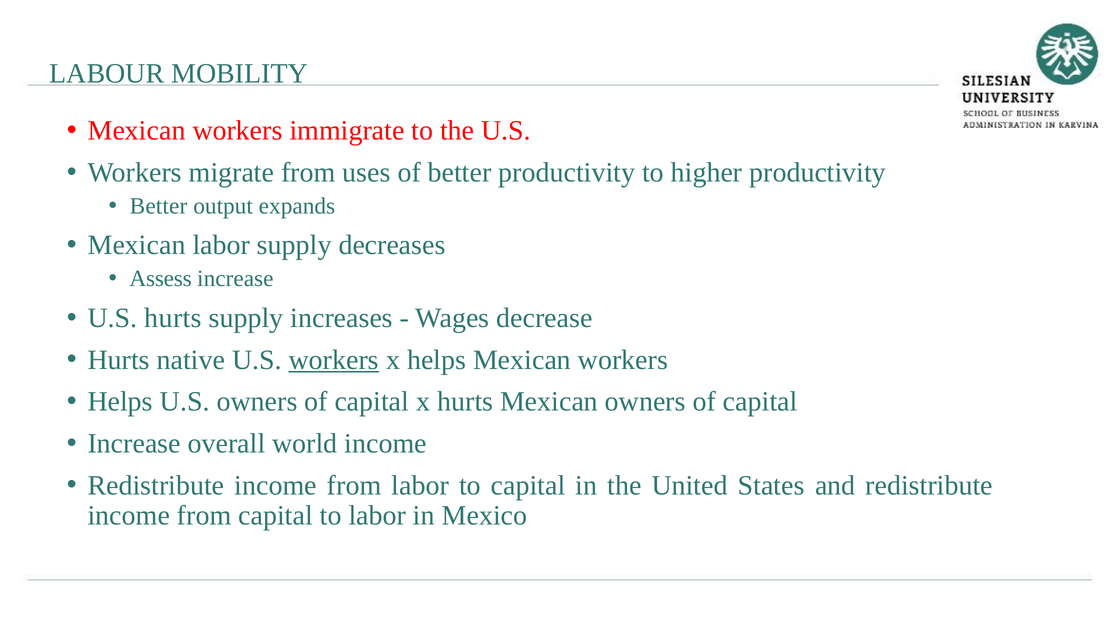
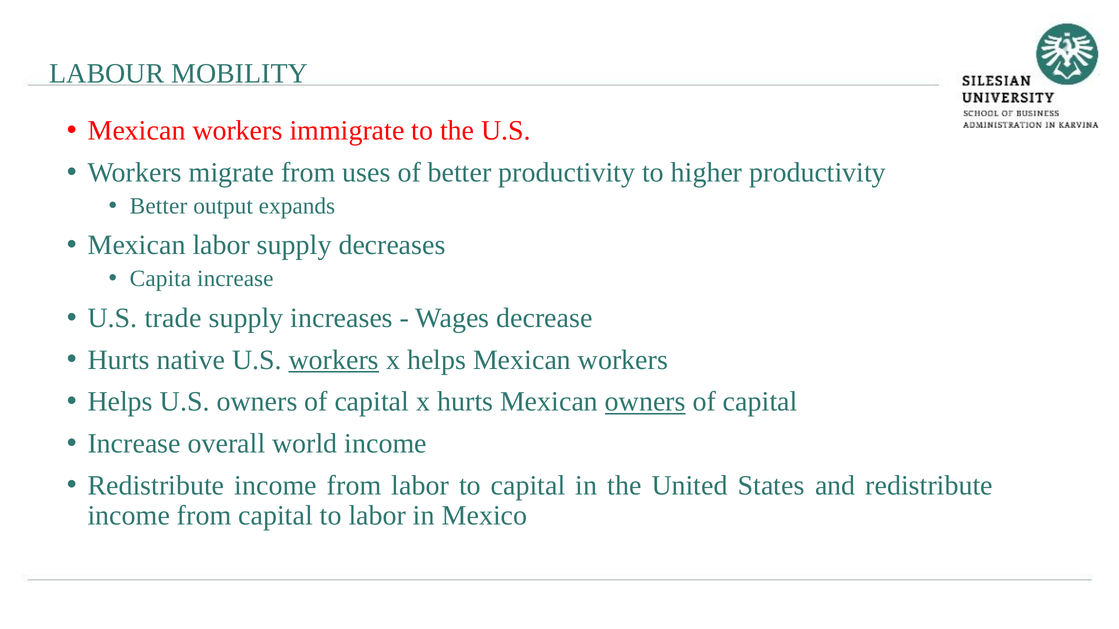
Assess: Assess -> Capita (160, 279)
U.S hurts: hurts -> trade (173, 318)
owners underline: none -> present (645, 402)
